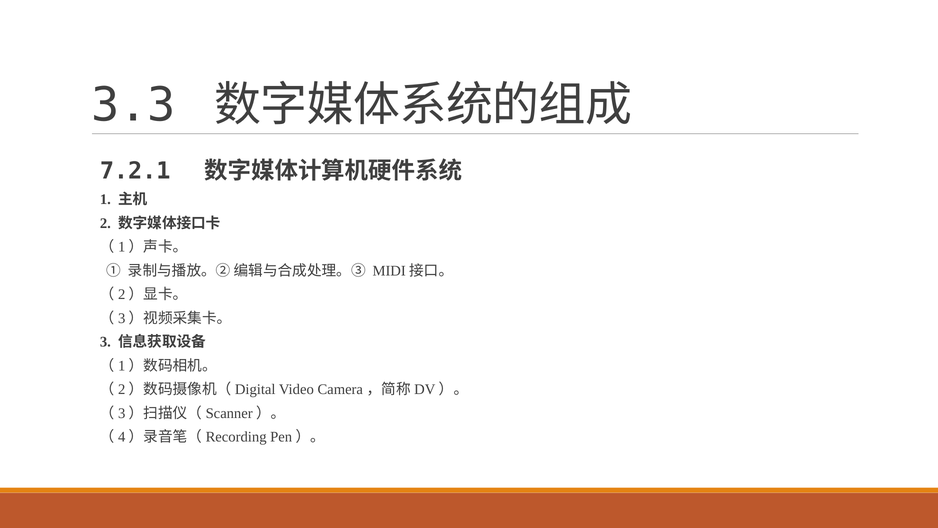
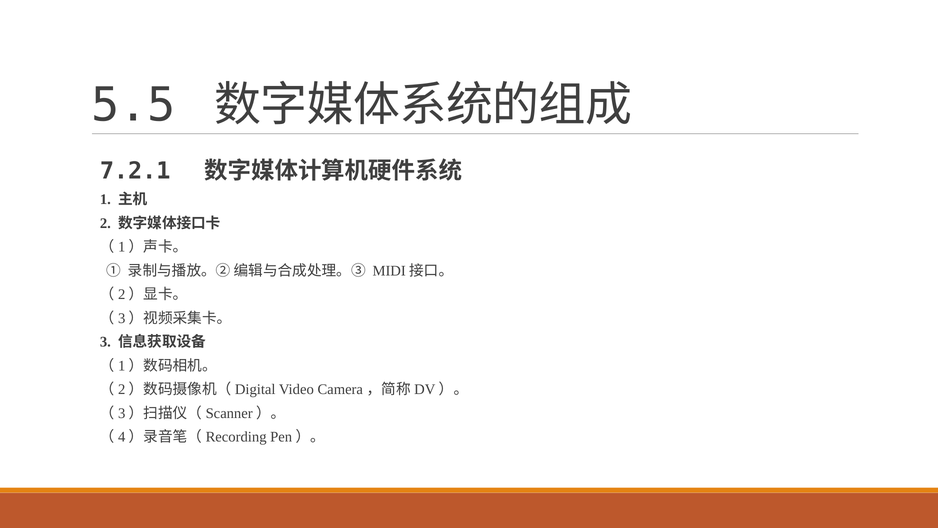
3.3: 3.3 -> 5.5 (133, 105)
